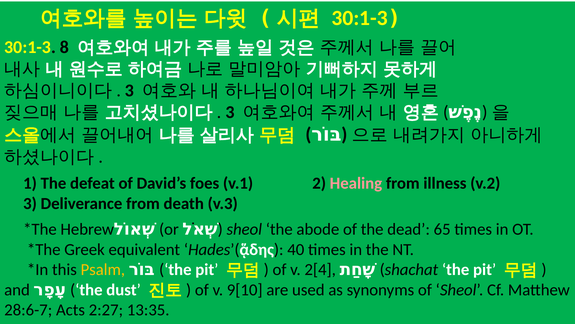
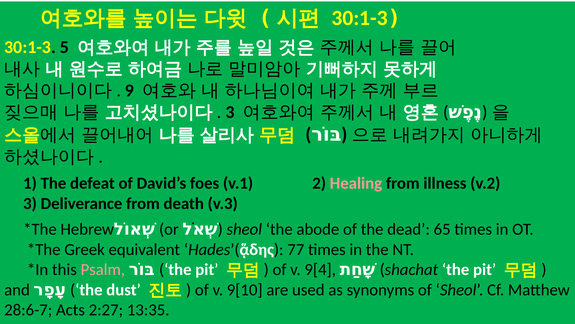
8: 8 -> 5 (64, 47)
3: 3 -> 9 (129, 90)
40: 40 -> 77 (296, 249)
Psalm colour: yellow -> pink (103, 269)
2[4: 2[4 -> 9[4 (320, 269)
